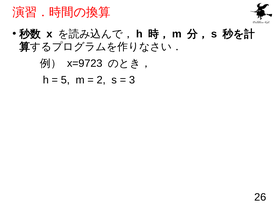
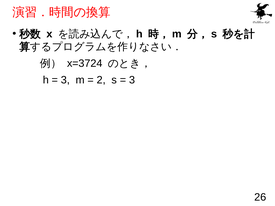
x=9723: x=9723 -> x=3724 (85, 63)
5: 5 -> 3 (65, 80)
